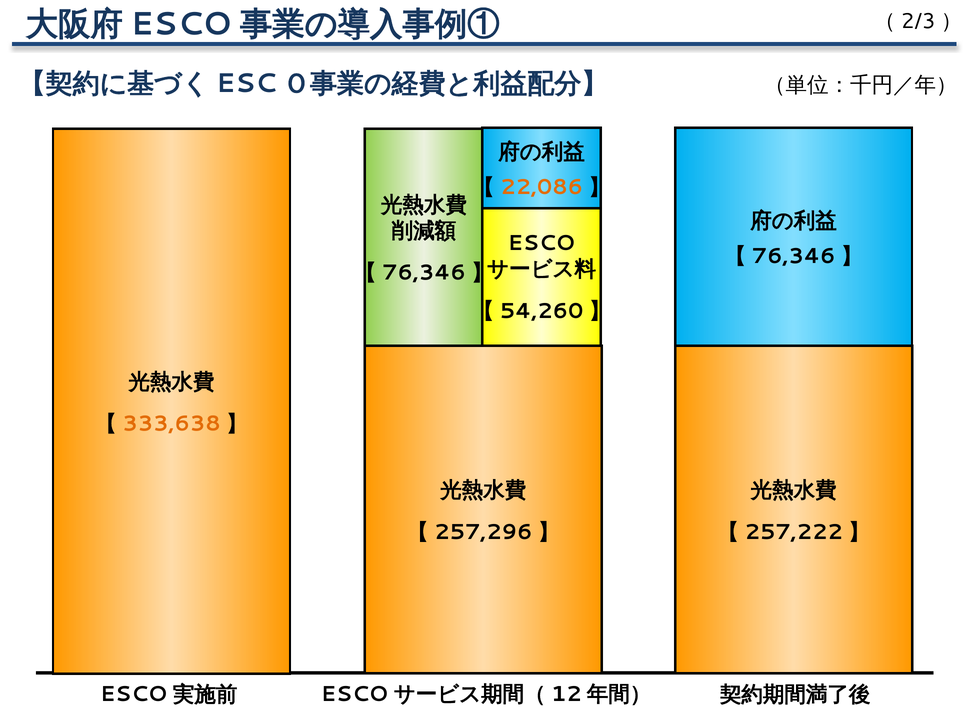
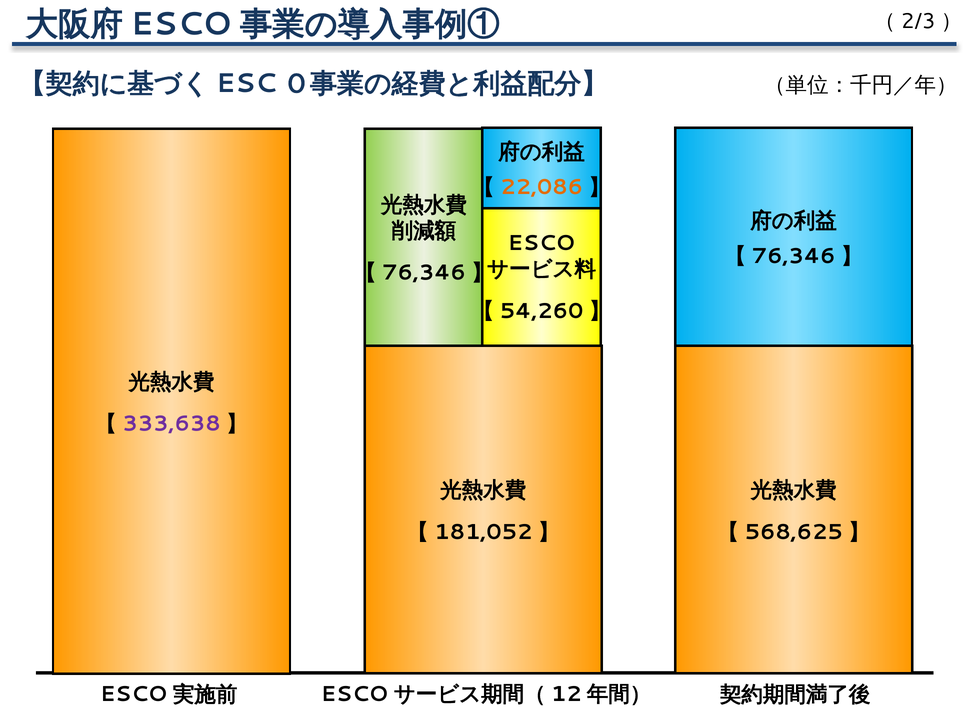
333,638 colour: orange -> purple (172, 424)
257,296: 257,296 -> 181,052 (483, 532)
257,222: 257,222 -> 568,625 (794, 532)
